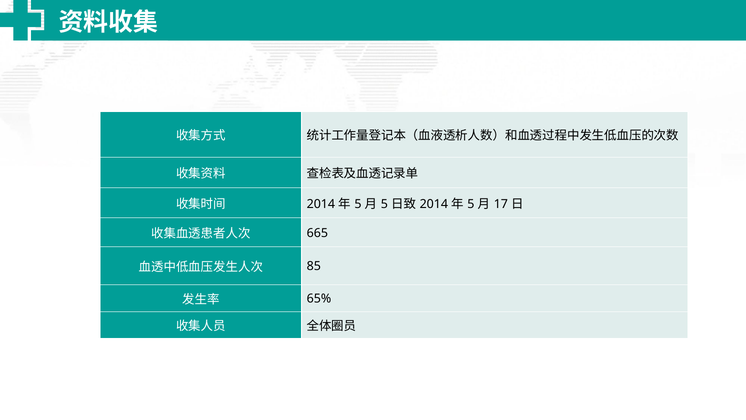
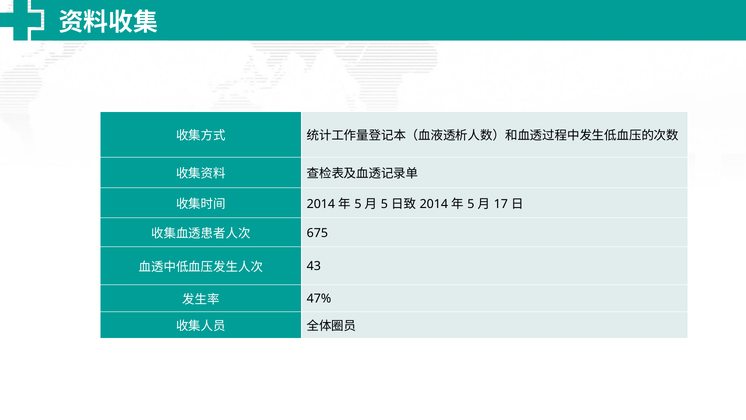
665: 665 -> 675 (317, 233)
85: 85 -> 43 (314, 266)
65%: 65% -> 47% (319, 299)
